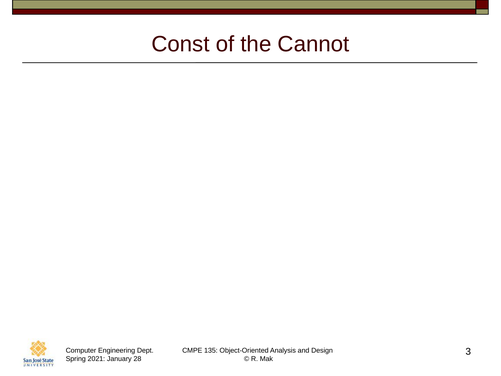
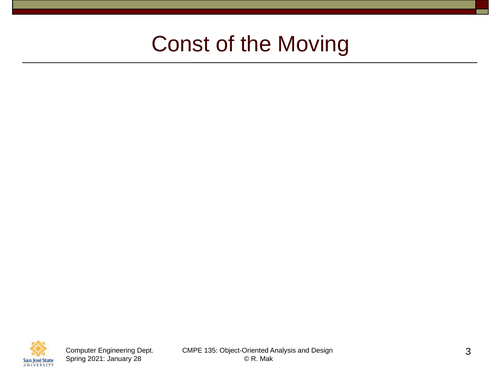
Cannot: Cannot -> Moving (314, 44)
